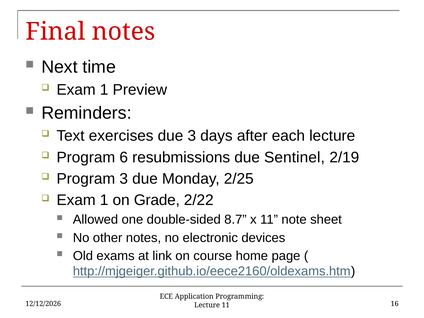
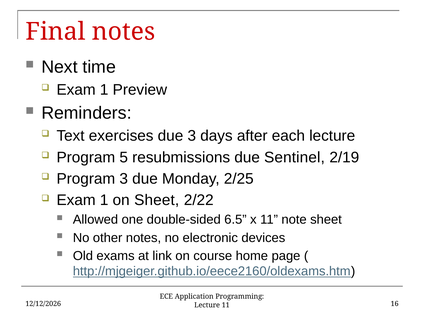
6: 6 -> 5 (124, 157)
on Grade: Grade -> Sheet (157, 200)
8.7: 8.7 -> 6.5 (235, 220)
